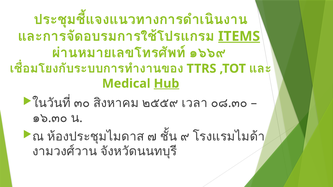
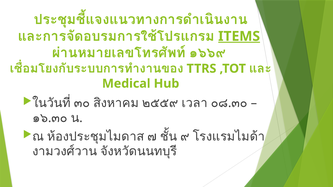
Hub underline: present -> none (167, 84)
